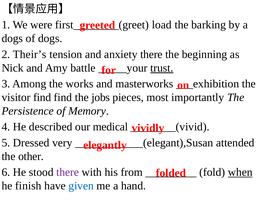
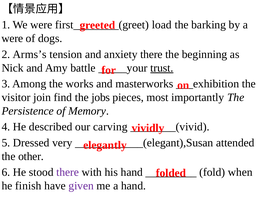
dogs: dogs -> were (12, 38)
Their’s: Their’s -> Arms’s (30, 54)
visitor find: find -> join (42, 97)
medical: medical -> carving (110, 127)
his from: from -> hand (132, 172)
when underline: present -> none (240, 172)
given colour: blue -> purple (81, 186)
